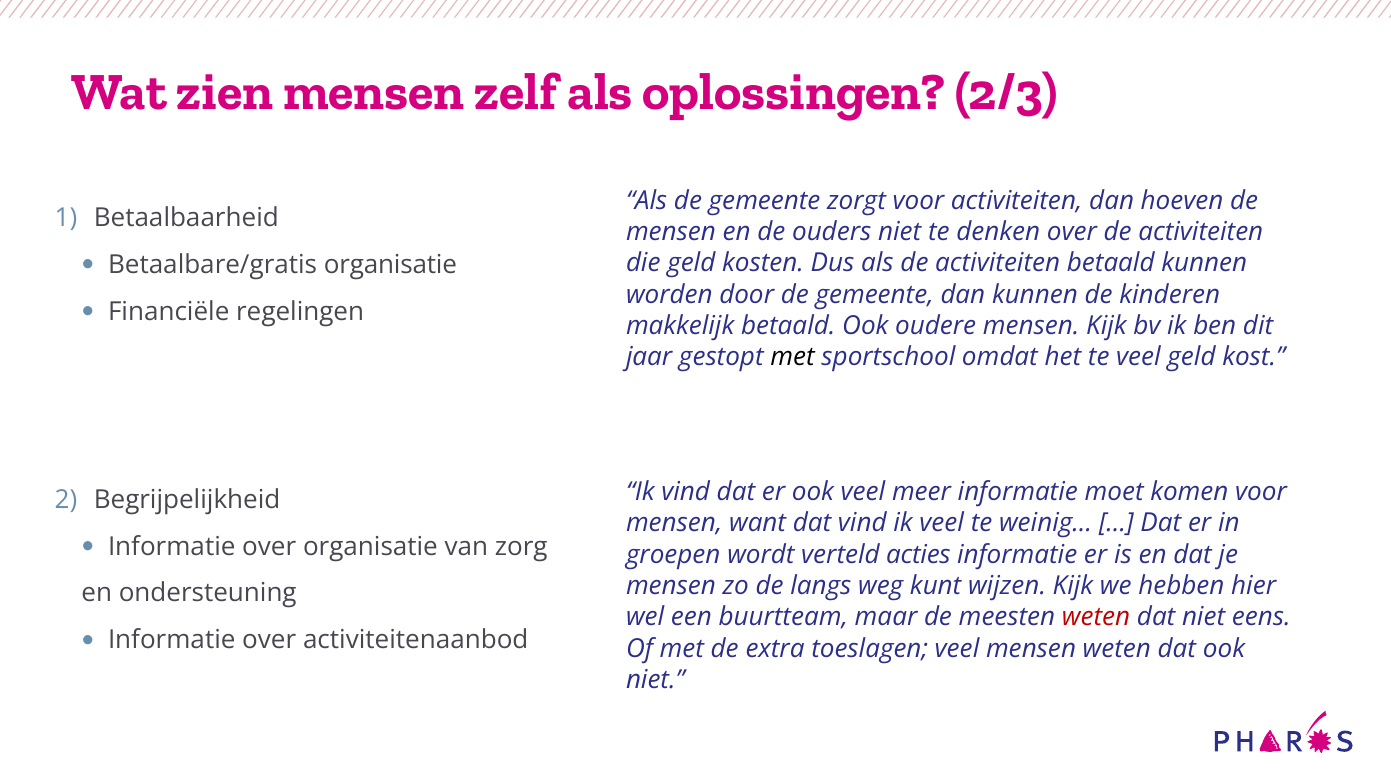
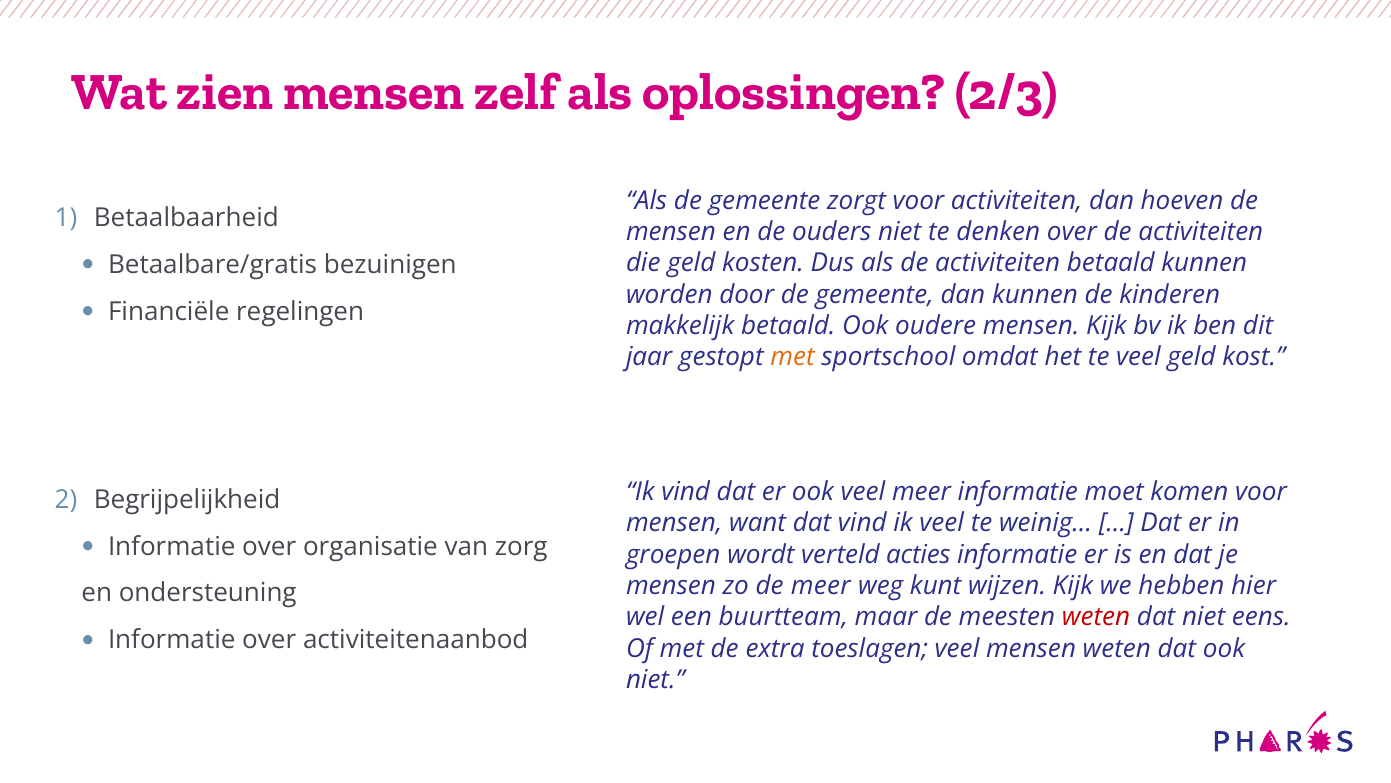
Betaalbare/gratis organisatie: organisatie -> bezuinigen (390, 264)
met colour: black -> orange (793, 357)
de langs: langs -> meer (821, 586)
